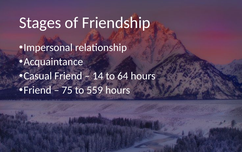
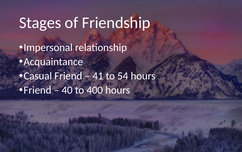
14: 14 -> 41 (98, 76)
64: 64 -> 54 (123, 76)
75: 75 -> 40 (67, 90)
559: 559 -> 400 (95, 90)
